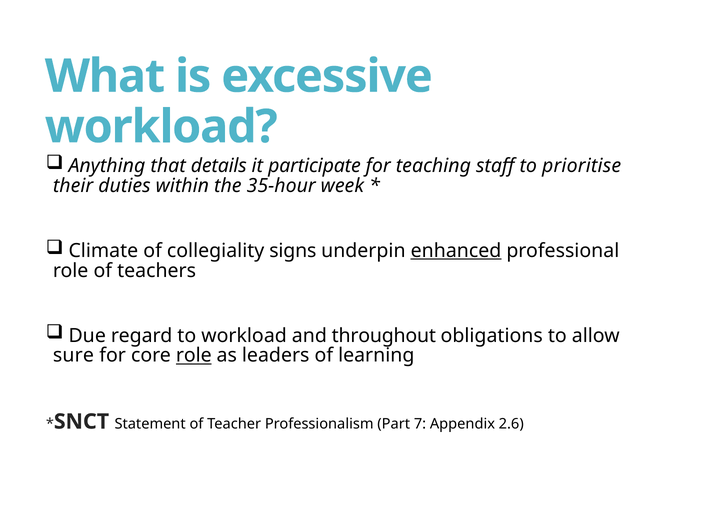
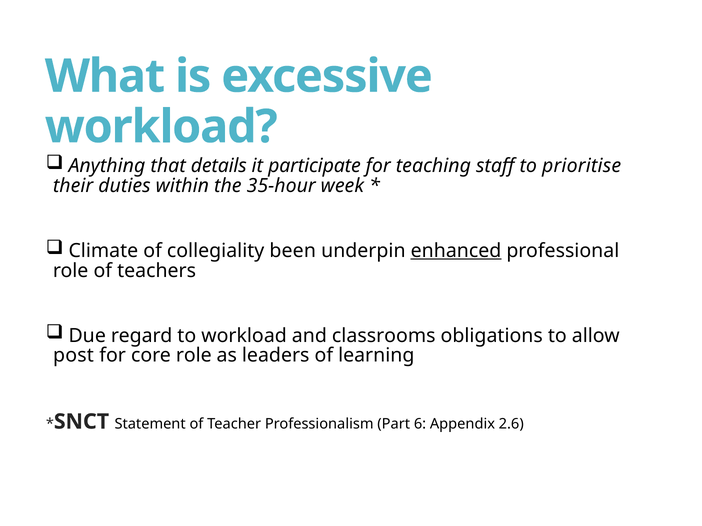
signs: signs -> been (293, 251)
throughout: throughout -> classrooms (384, 336)
sure: sure -> post (73, 356)
role underline: present -> none (194, 356)
7: 7 -> 6 (420, 424)
